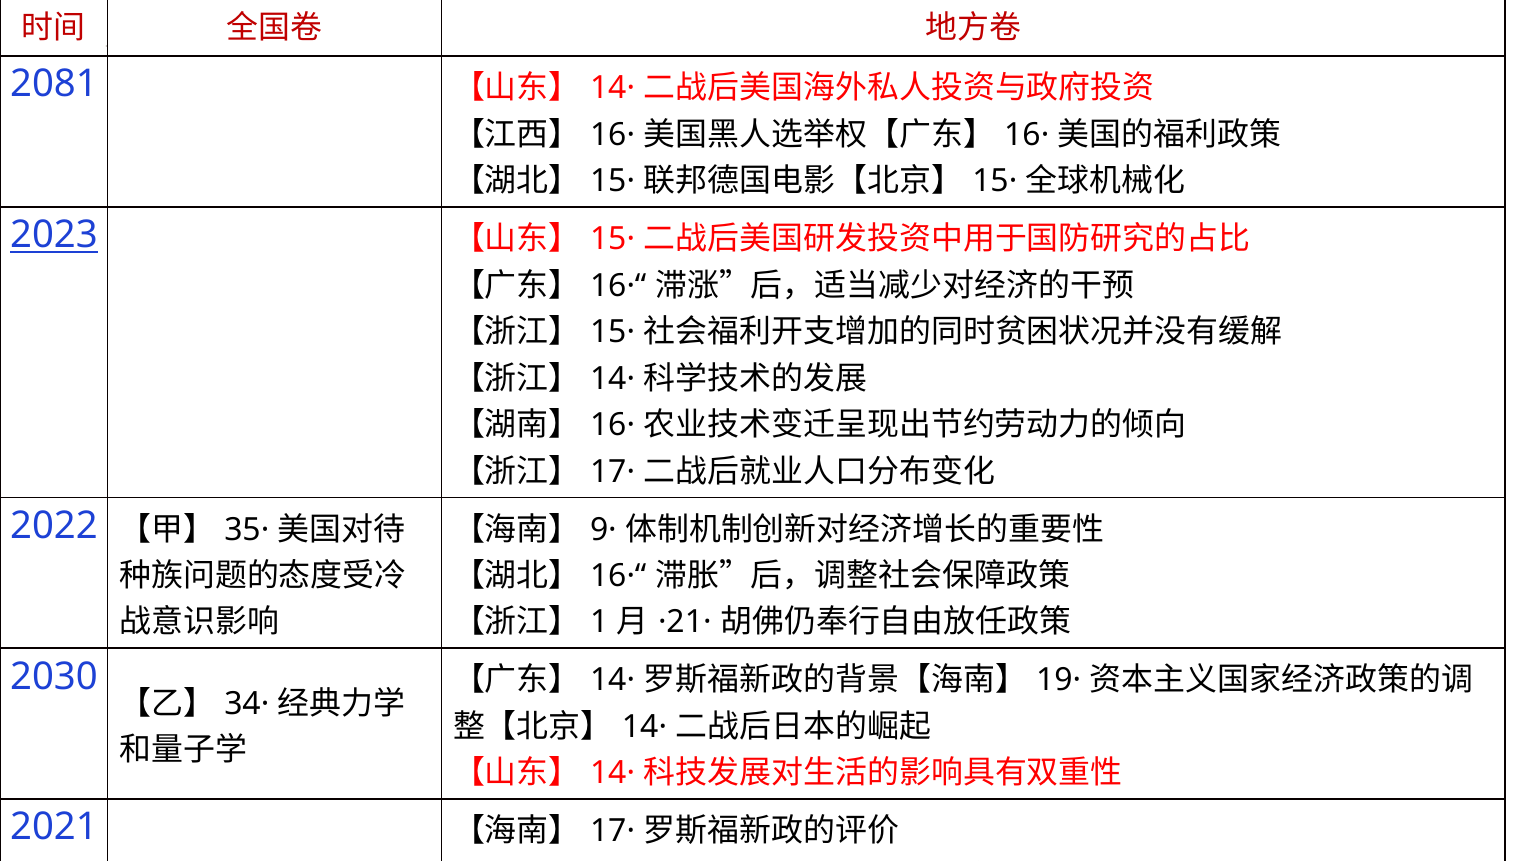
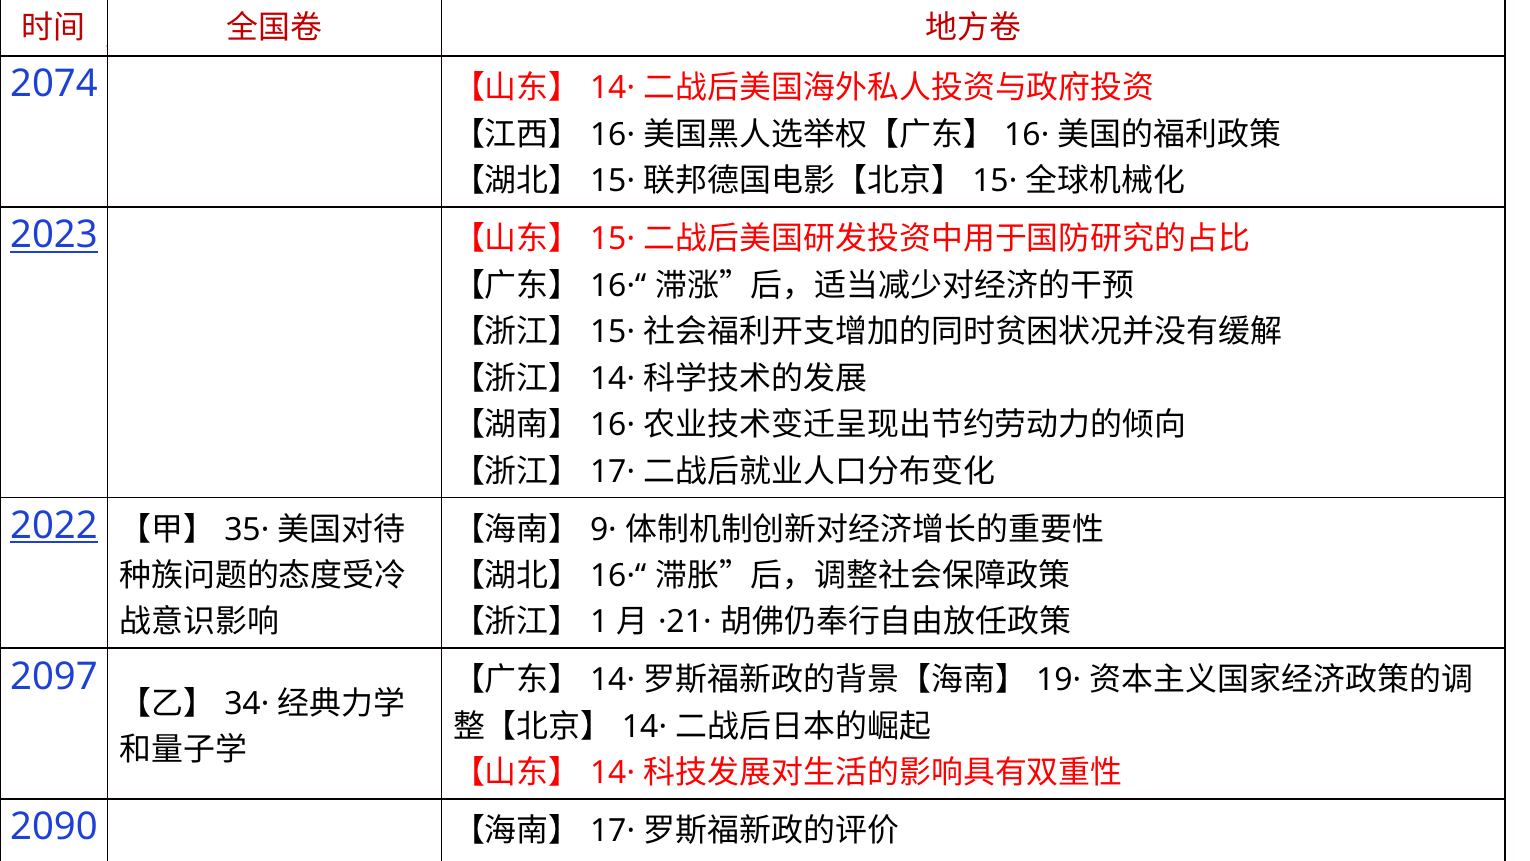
2081: 2081 -> 2074 (54, 84)
2022 underline: none -> present (54, 525)
2030: 2030 -> 2097 (54, 676)
2021: 2021 -> 2090 (54, 827)
